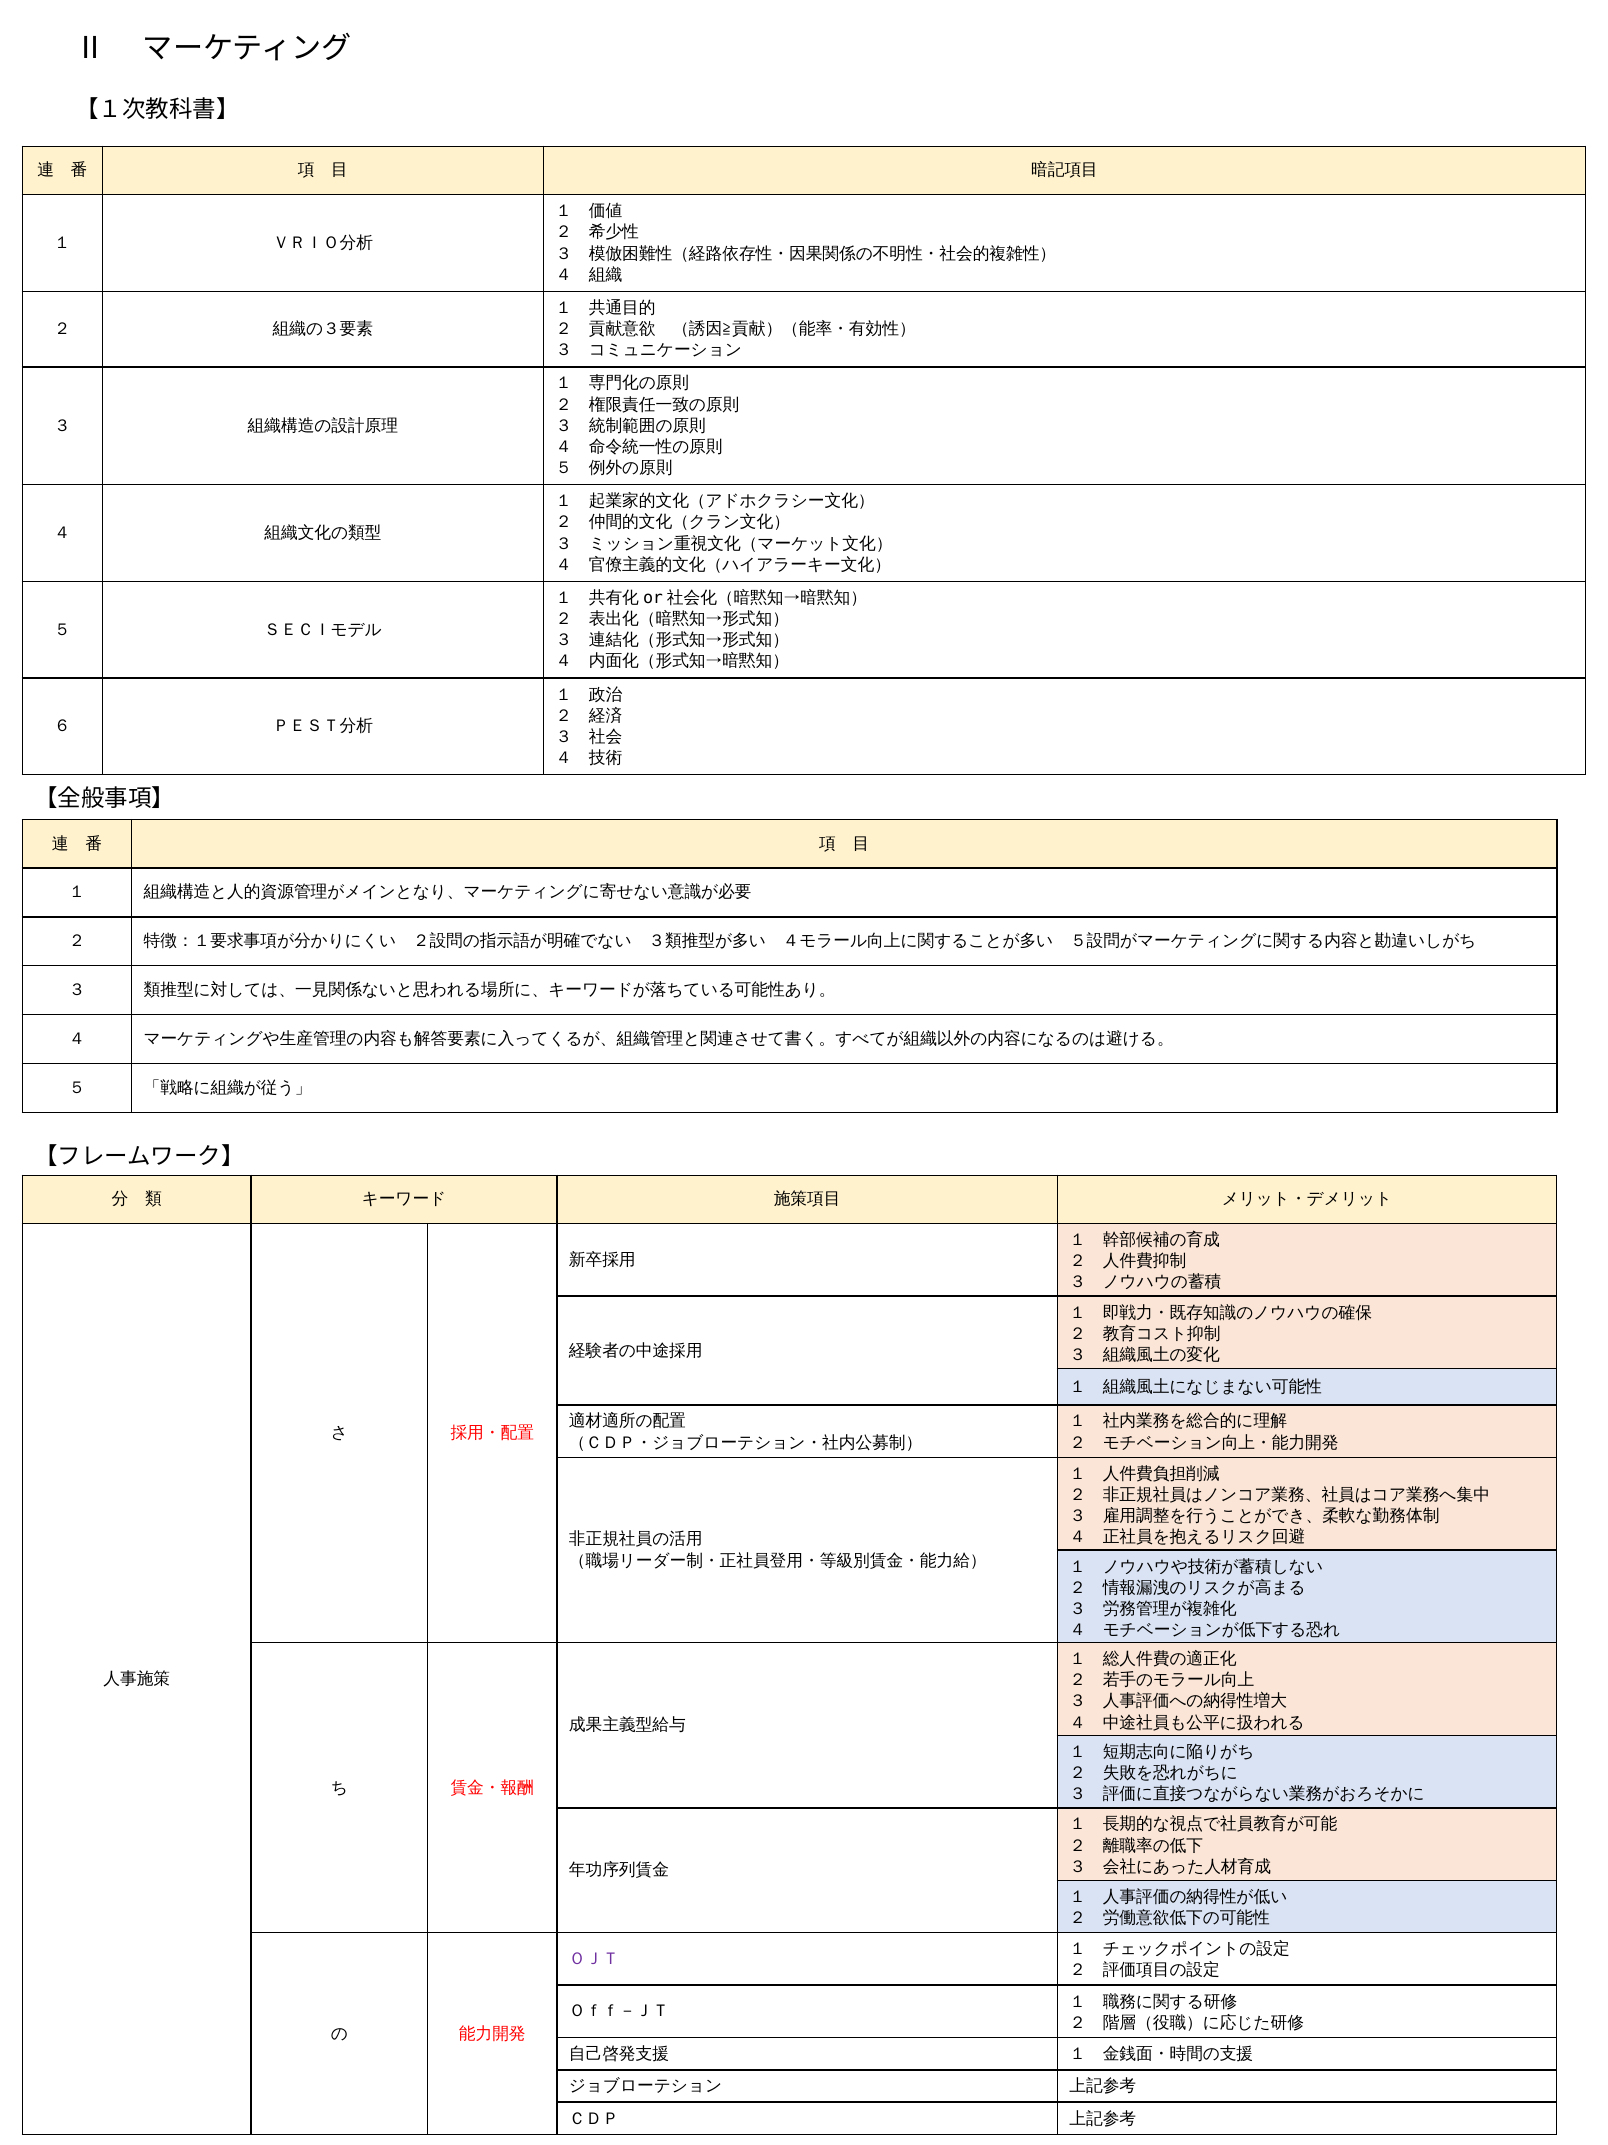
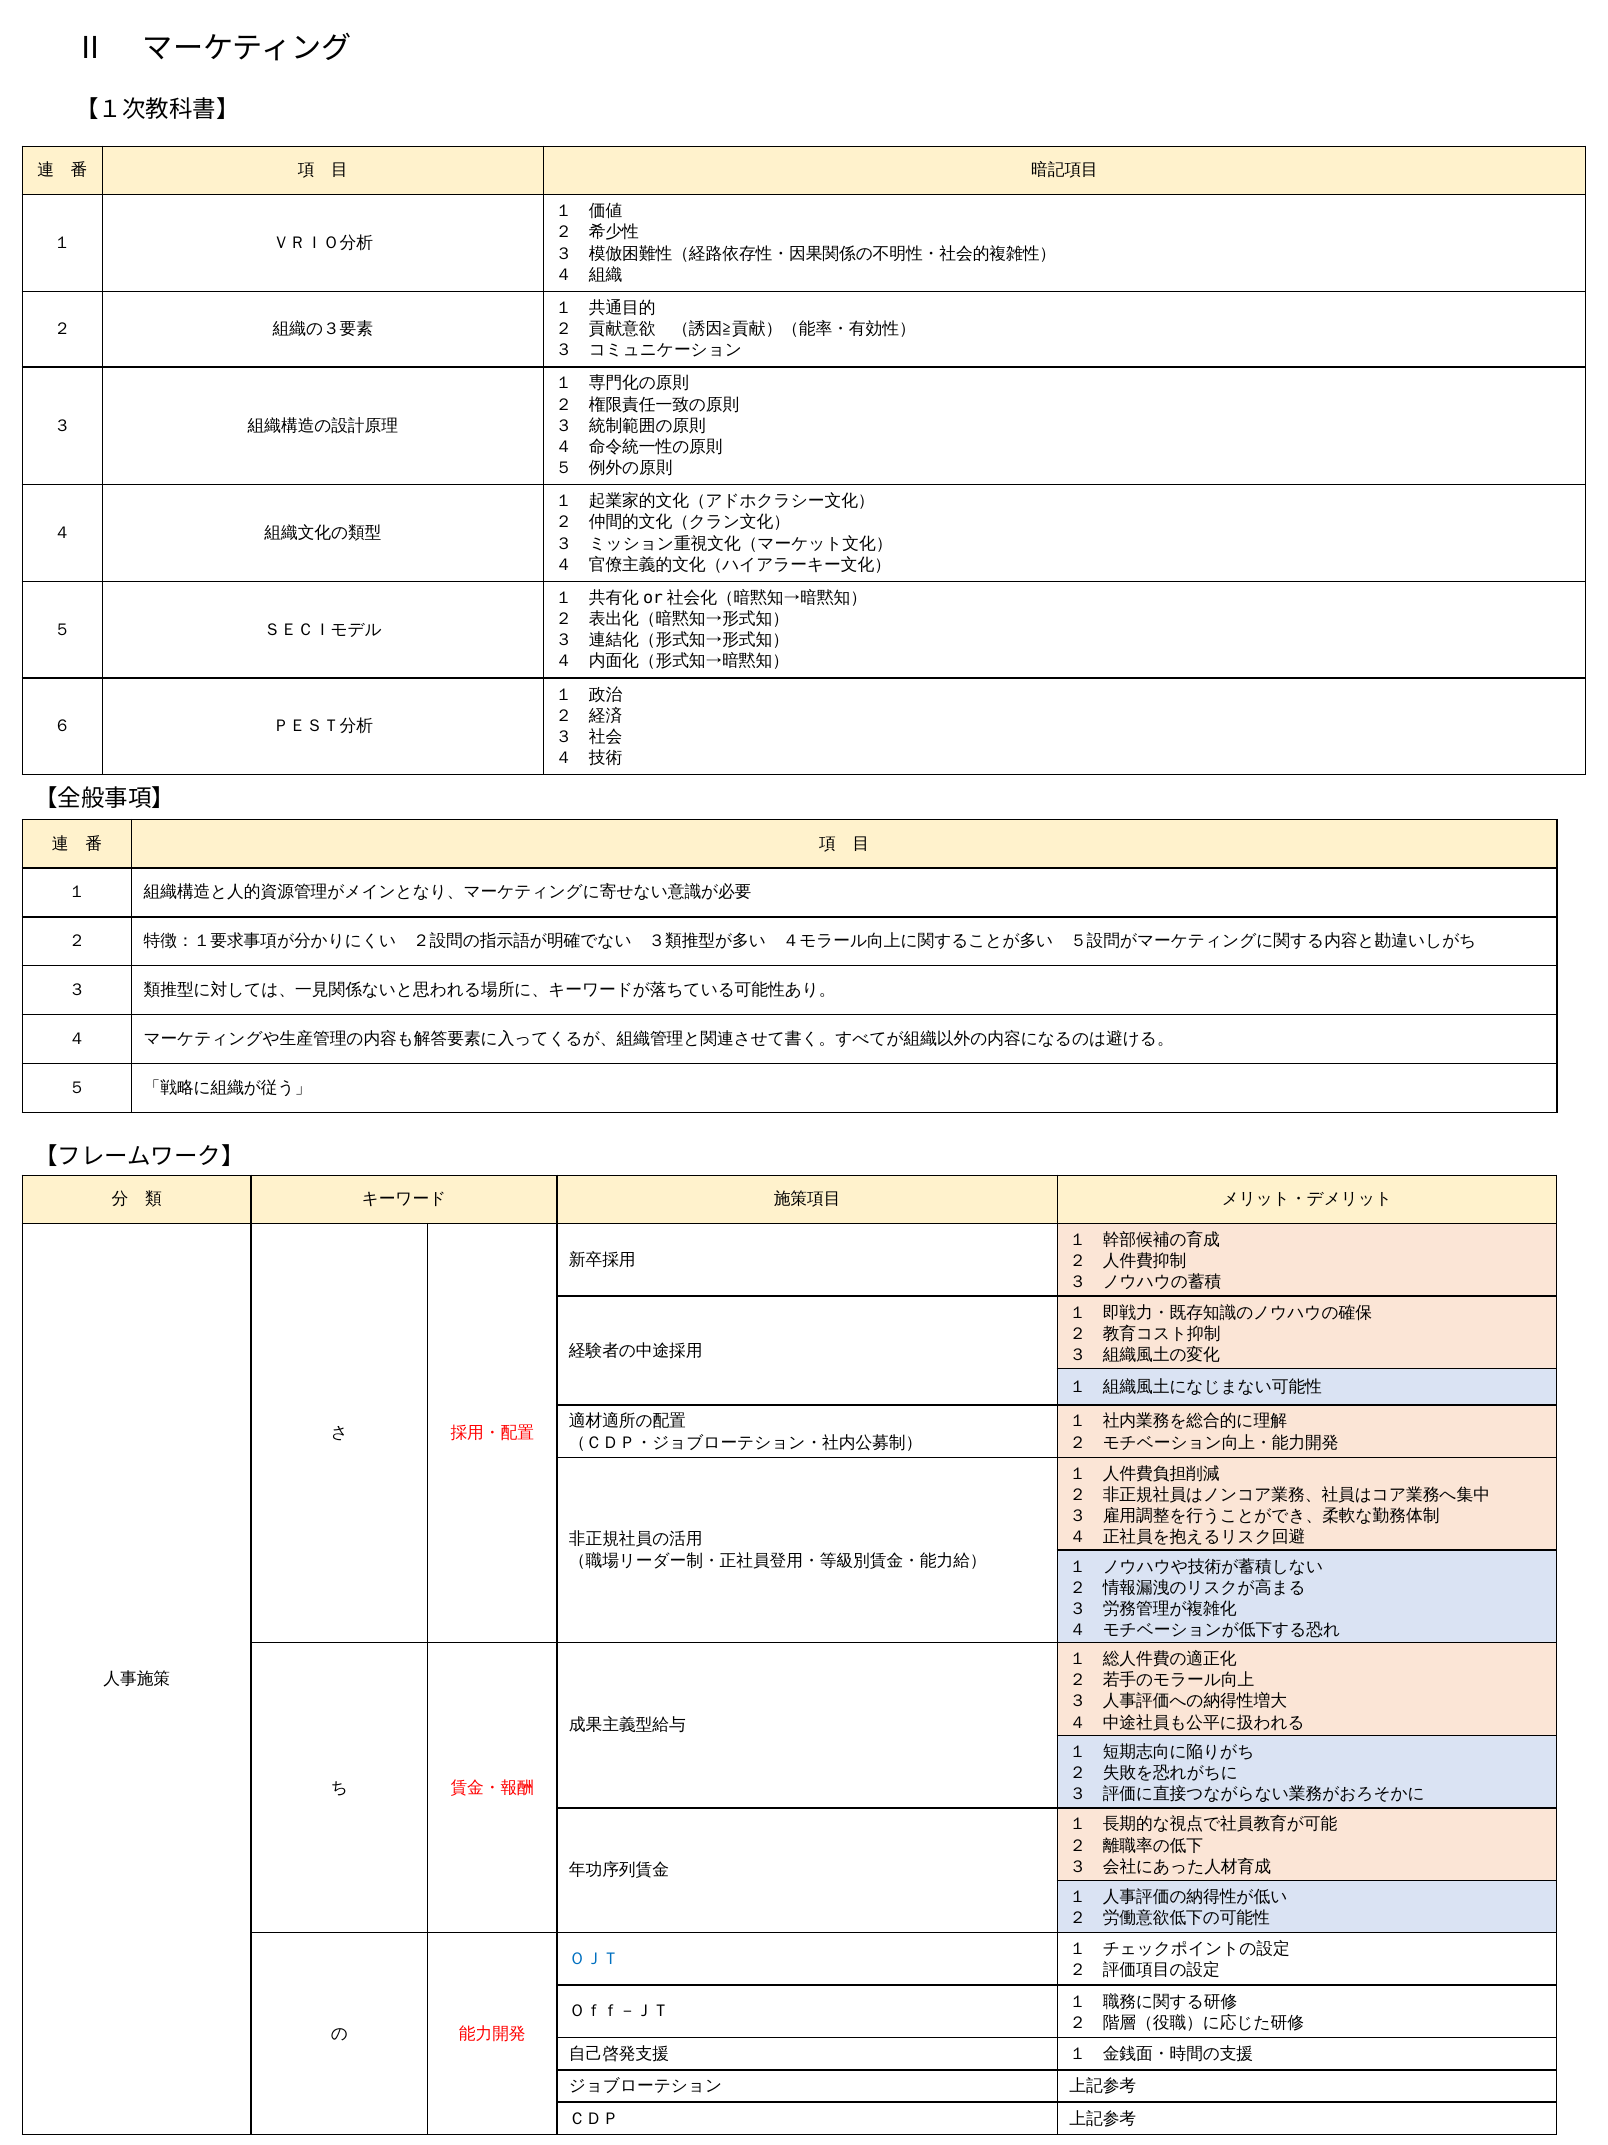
ＯＪＴ colour: purple -> blue (594, 1958)
